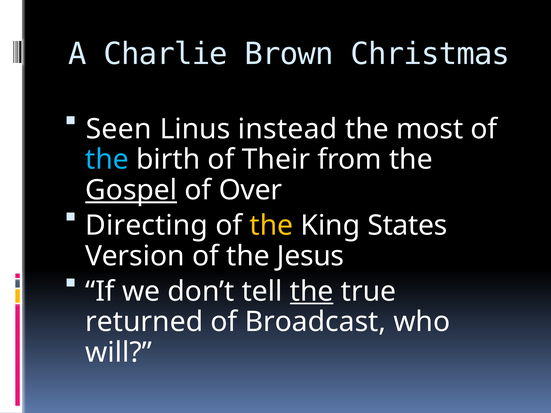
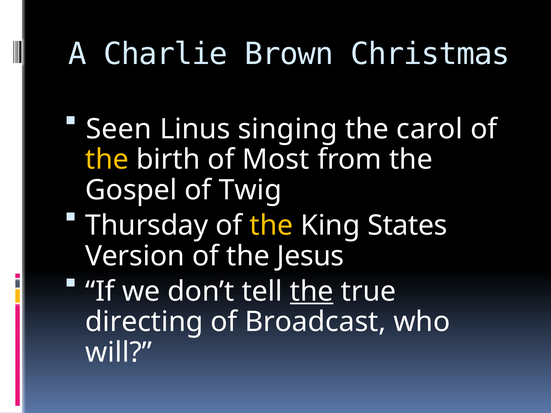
instead: instead -> singing (288, 129)
most: most -> carol (430, 129)
the colour: light blue -> yellow (107, 160)
Their: Their -> Most (276, 160)
Gospel underline: present -> none (131, 190)
Over: Over -> Twig (250, 190)
Directing: Directing -> Thursday (147, 226)
returned: returned -> directing (144, 322)
